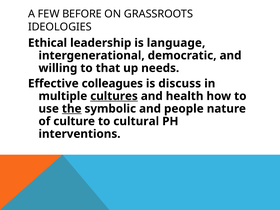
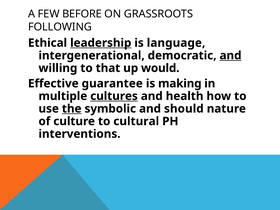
IDEOLOGIES: IDEOLOGIES -> FOLLOWING (60, 27)
leadership underline: none -> present (101, 43)
and underline: none -> present (231, 56)
needs: needs -> would (160, 68)
colleagues: colleagues -> guarantee (112, 84)
discuss: discuss -> making (180, 84)
people: people -> should (184, 109)
